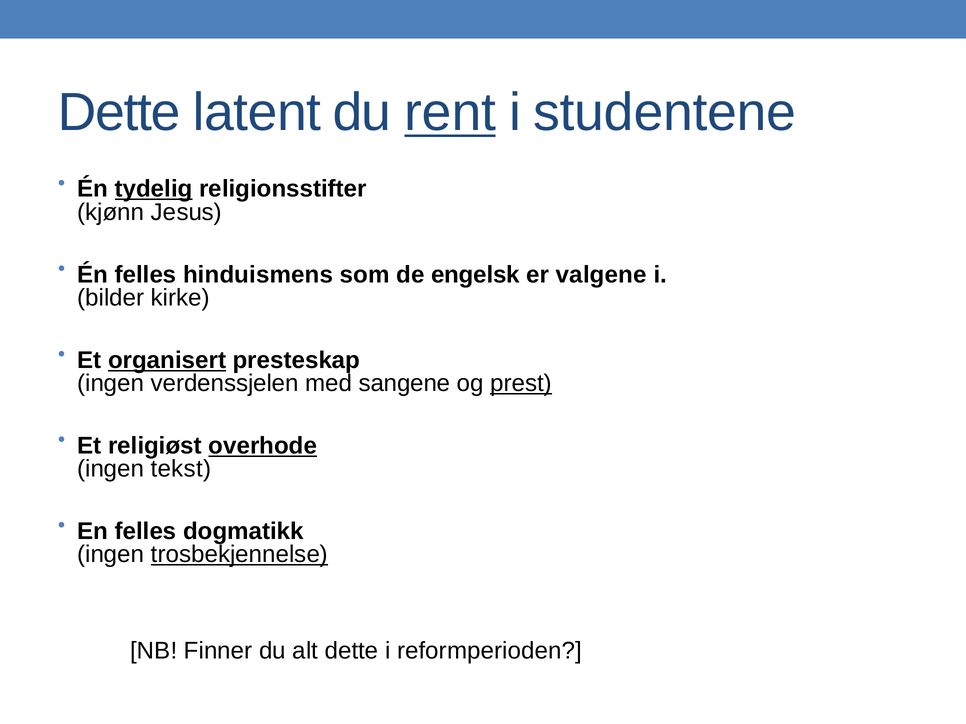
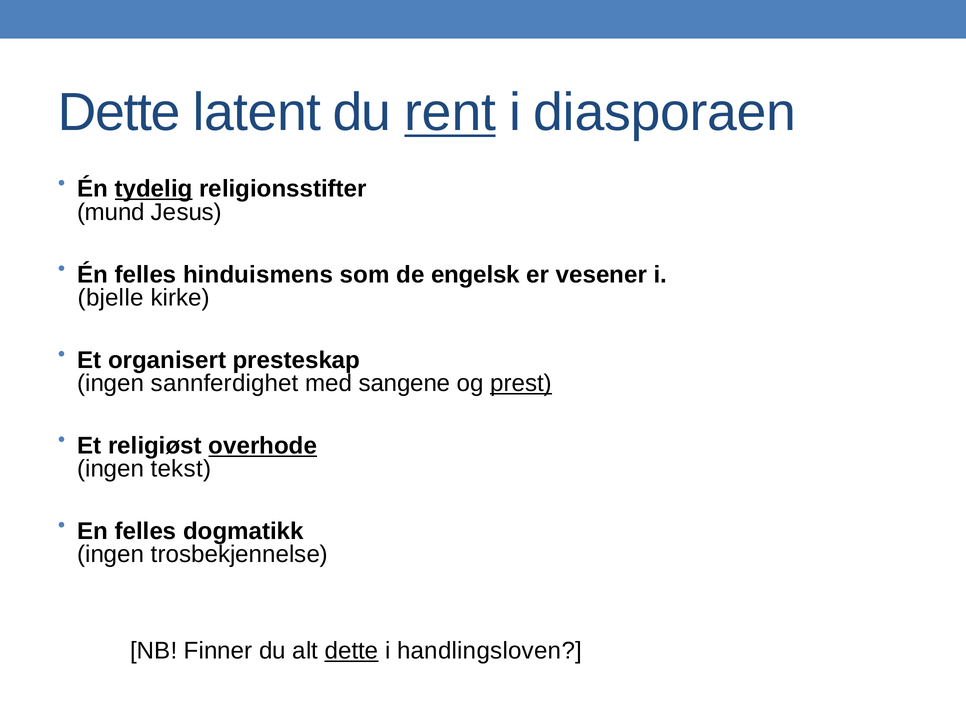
studentene: studentene -> diasporaen (665, 112)
kjønn: kjønn -> mund (111, 212)
valgene: valgene -> vesener (601, 275)
bilder: bilder -> bjelle (111, 298)
organisert underline: present -> none (167, 360)
verdenssjelen: verdenssjelen -> sannferdighet (225, 384)
trosbekjennelse underline: present -> none (239, 555)
dette underline: none -> present (352, 651)
reformperioden: reformperioden -> handlingsloven (489, 651)
